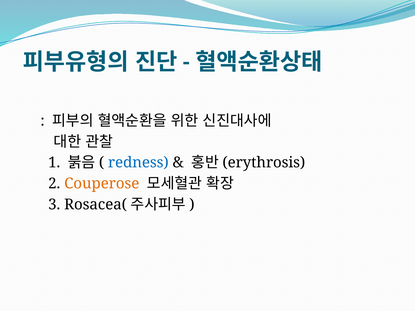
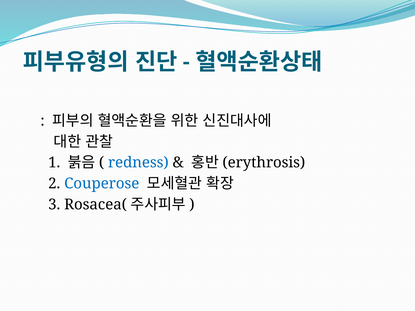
Couperose colour: orange -> blue (102, 184)
